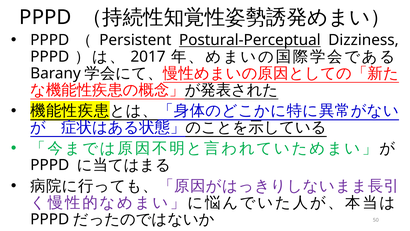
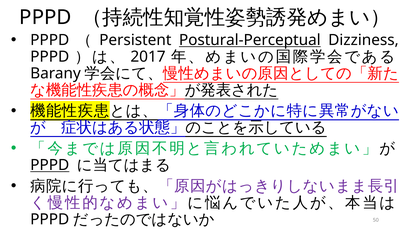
PPPD underline: none -> present (50, 165)
